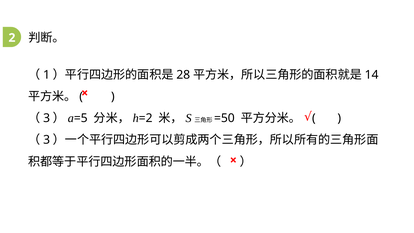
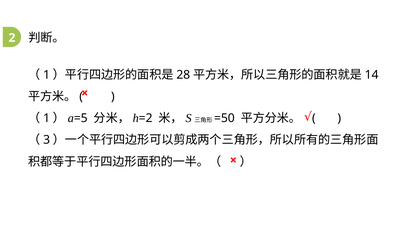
3: 3 -> 1 (47, 118)
